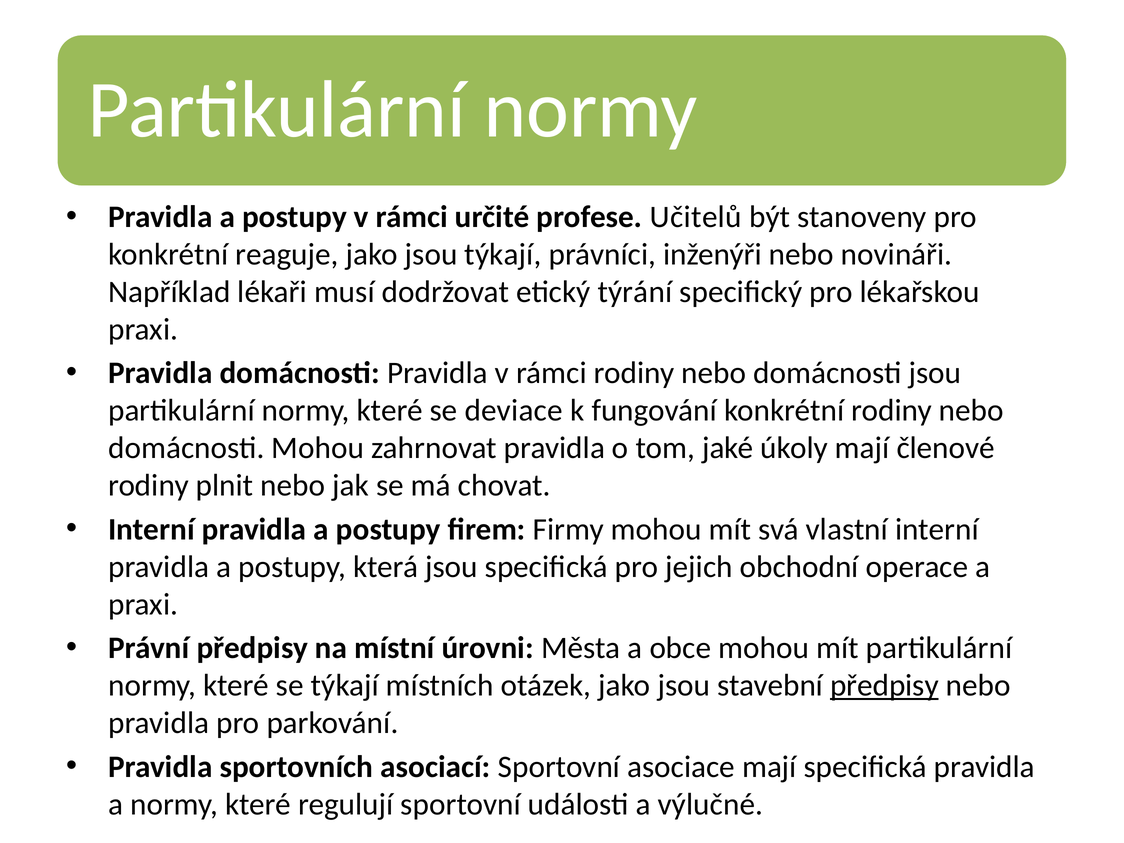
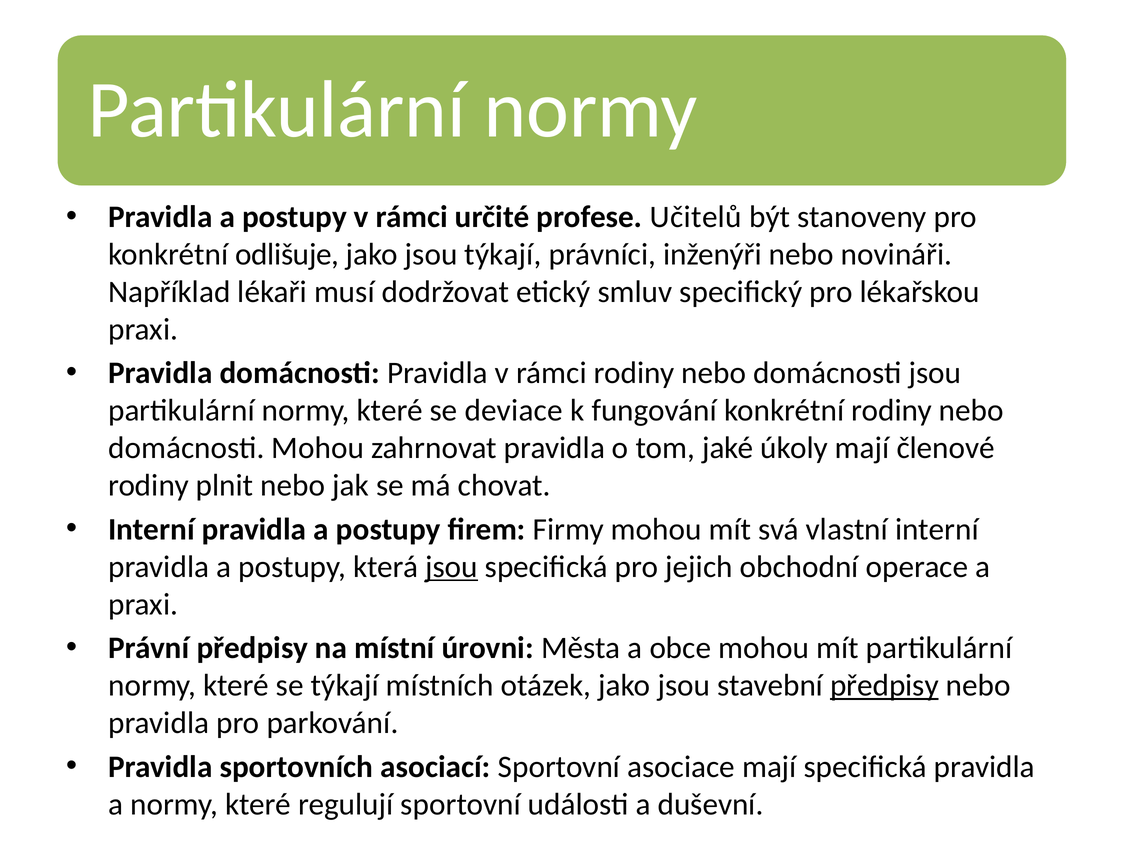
reaguje: reaguje -> odlišuje (287, 254)
týrání: týrání -> smluv (635, 292)
jsou underline: none -> present (451, 567)
výlučné: výlučné -> duševní (711, 804)
